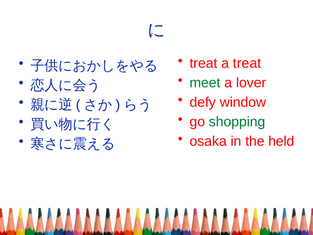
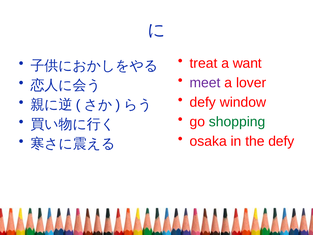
a treat: treat -> want (247, 63)
meet colour: green -> purple (205, 83)
the held: held -> defy (281, 141)
